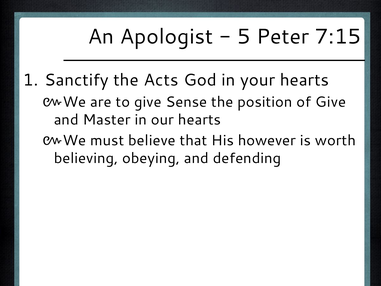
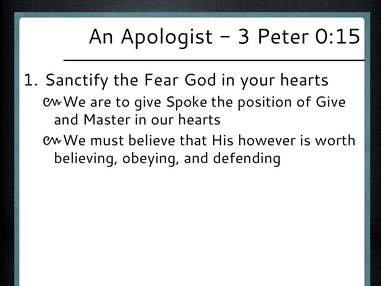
5: 5 -> 3 (244, 37)
7:15: 7:15 -> 0:15 (338, 37)
Acts: Acts -> Fear (161, 80)
Sense: Sense -> Spoke (186, 102)
